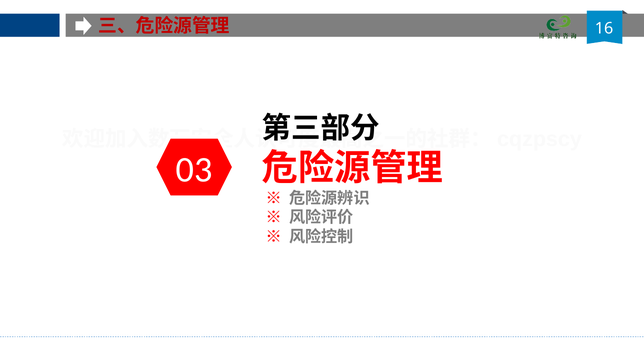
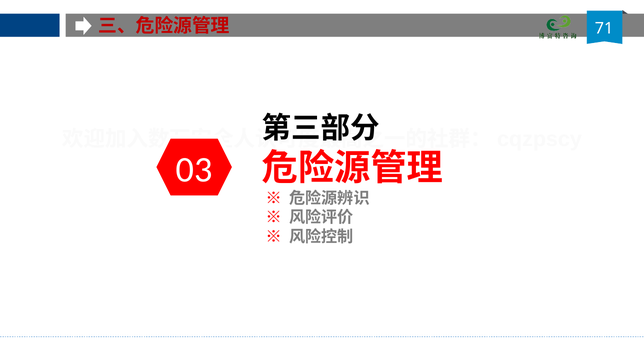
16: 16 -> 71 (604, 29)
